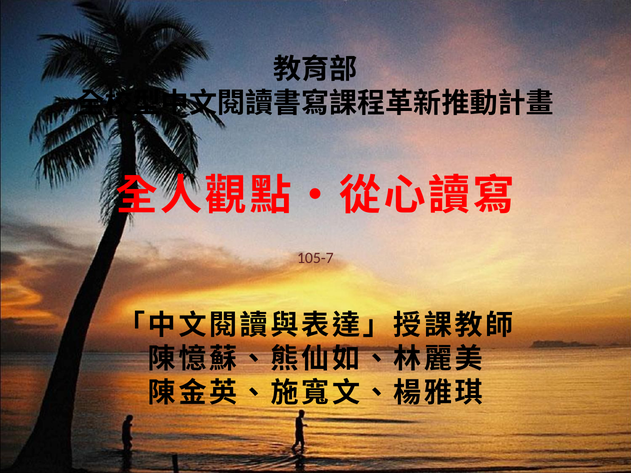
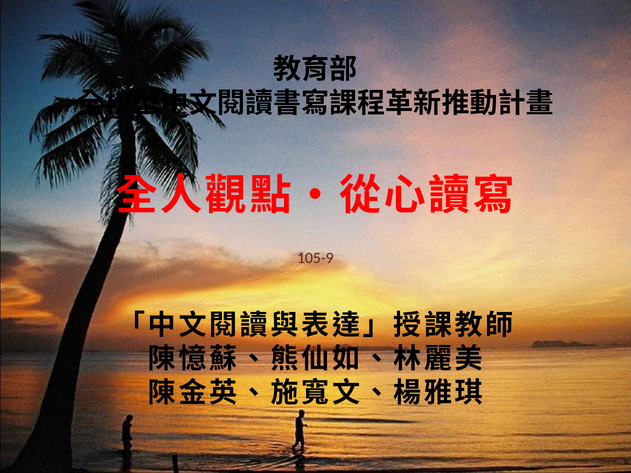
105-7: 105-7 -> 105-9 (315, 258)
